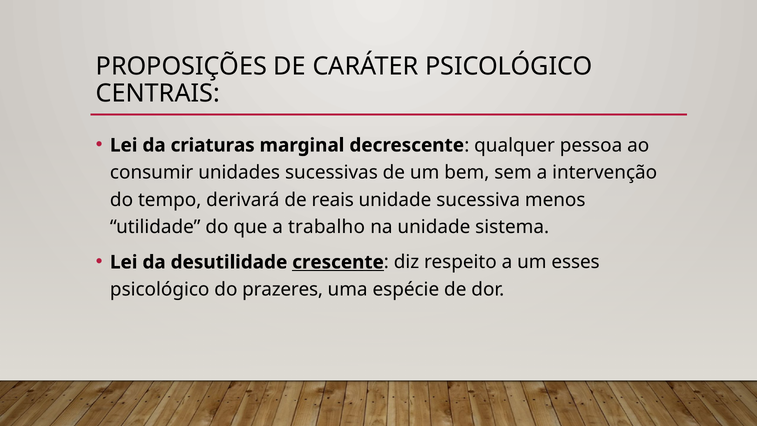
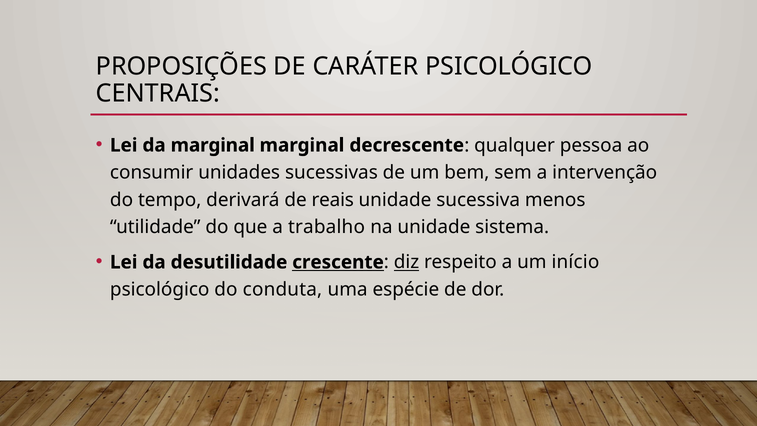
da criaturas: criaturas -> marginal (213, 145)
diz underline: none -> present (406, 262)
esses: esses -> início (575, 262)
prazeres: prazeres -> conduta (282, 289)
